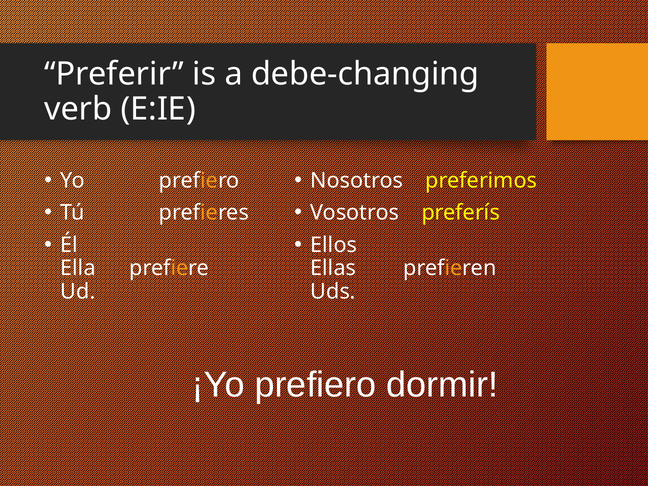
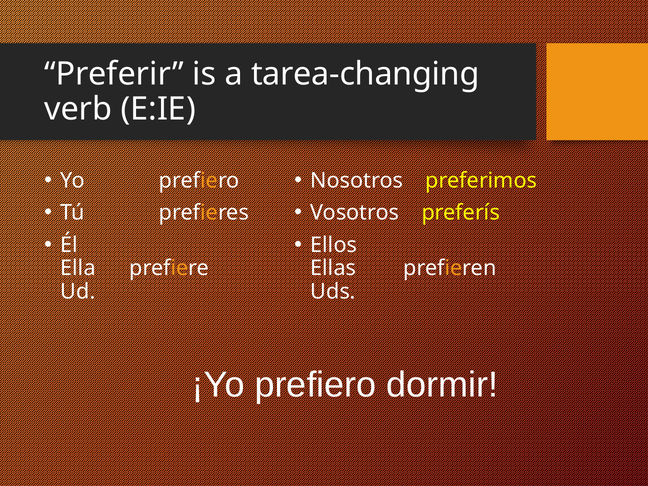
debe-changing: debe-changing -> tarea-changing (365, 74)
